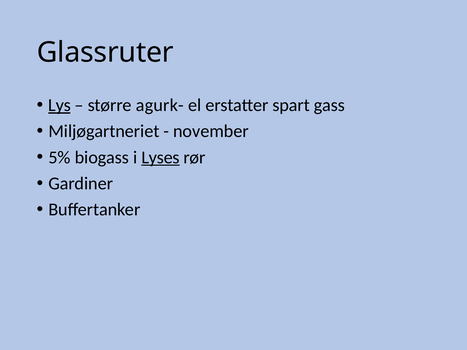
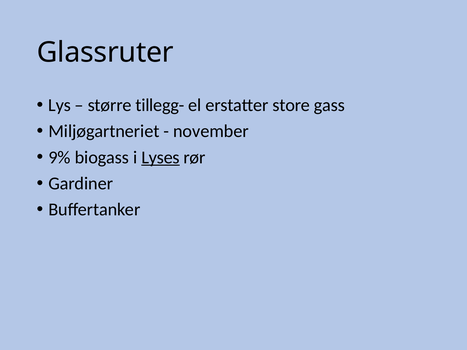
Lys underline: present -> none (60, 105)
agurk-: agurk- -> tillegg- (160, 105)
spart: spart -> store (291, 105)
5%: 5% -> 9% (60, 157)
